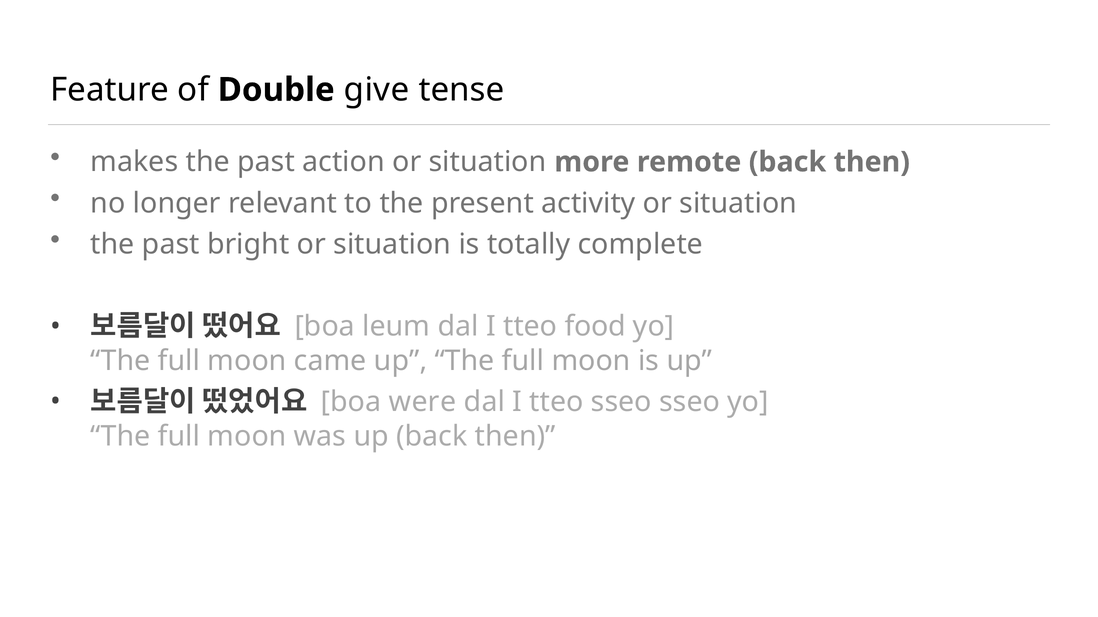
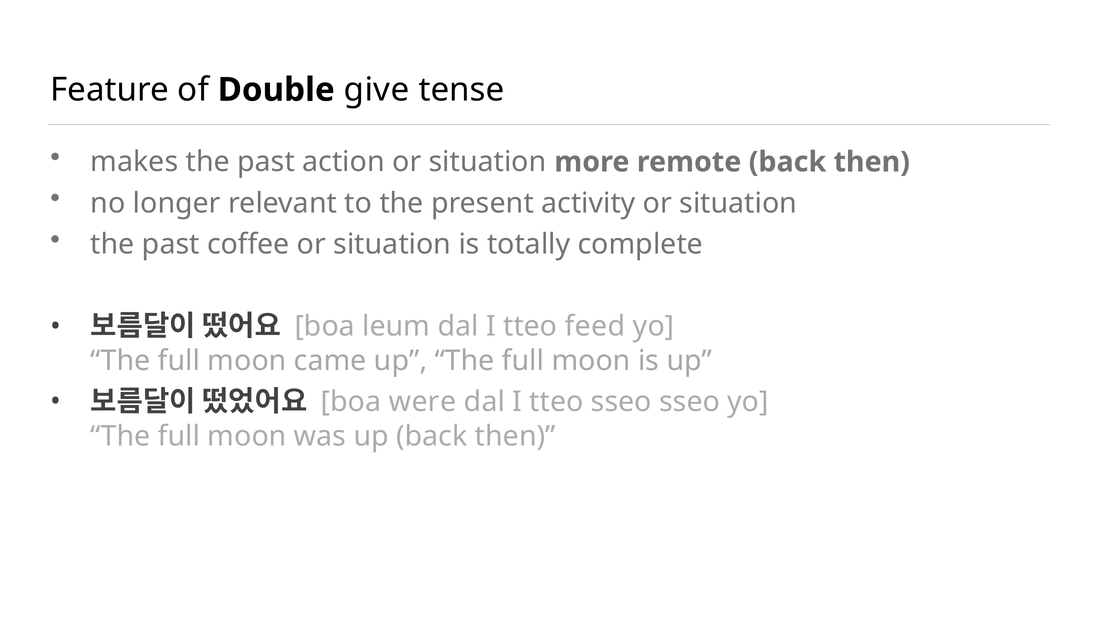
bright: bright -> coffee (248, 244)
food: food -> feed (595, 327)
